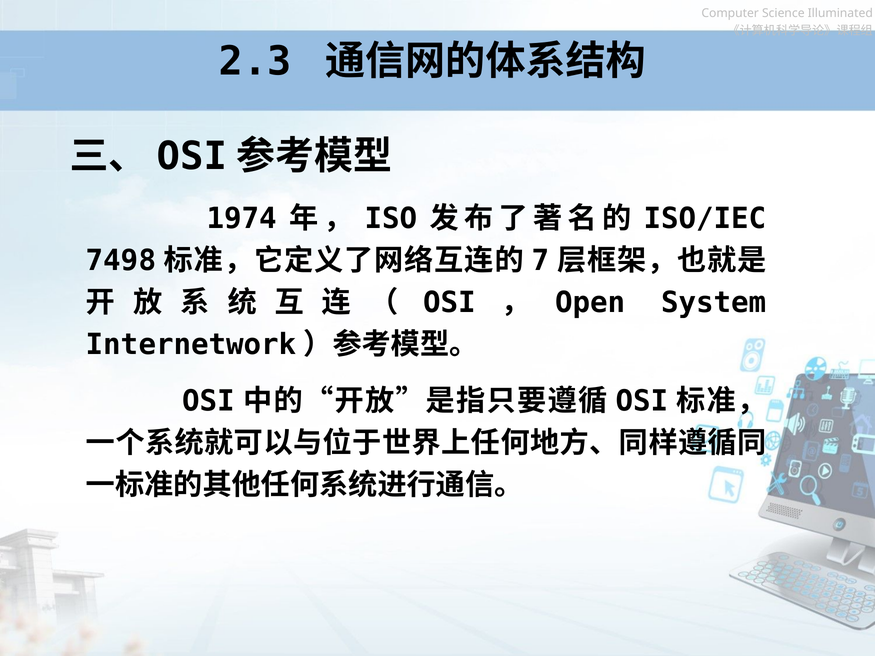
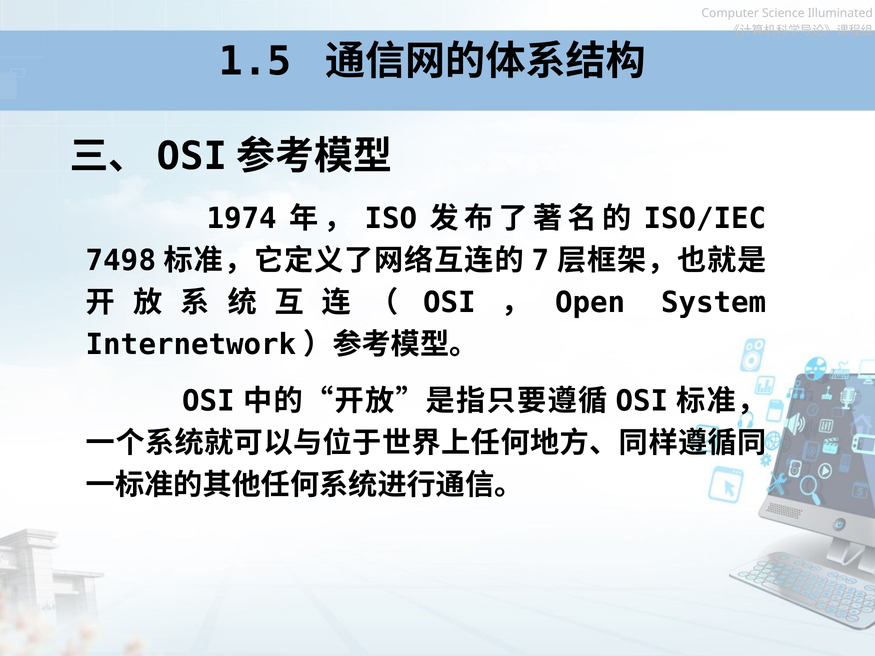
2.3: 2.3 -> 1.5 (255, 62)
